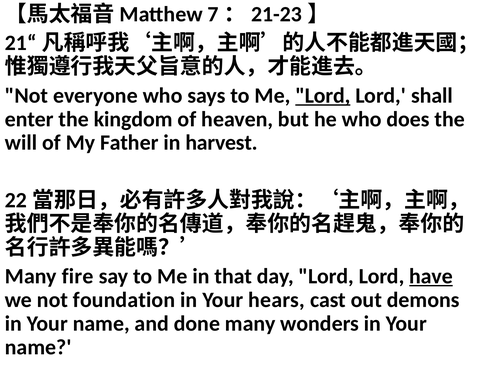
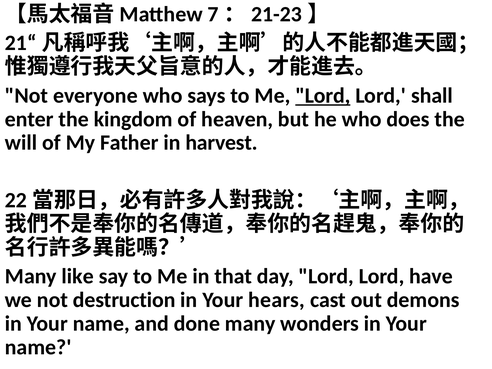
fire: fire -> like (78, 276)
have underline: present -> none (431, 276)
foundation: foundation -> destruction (124, 300)
